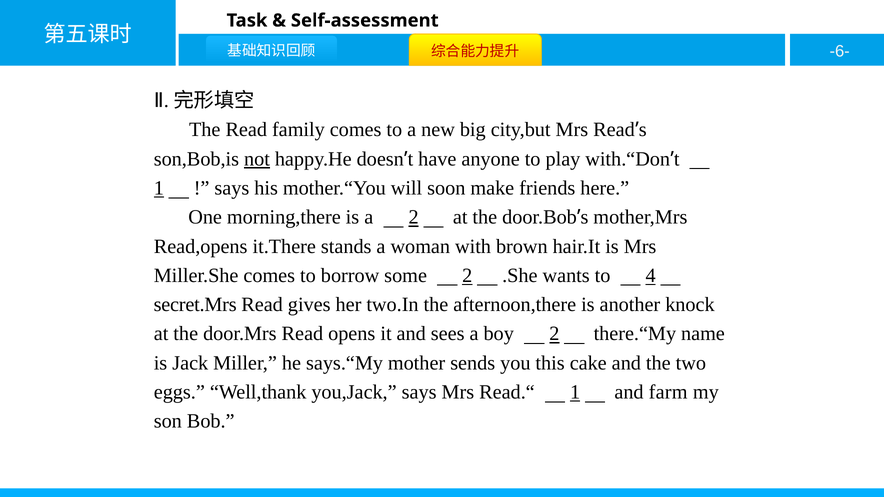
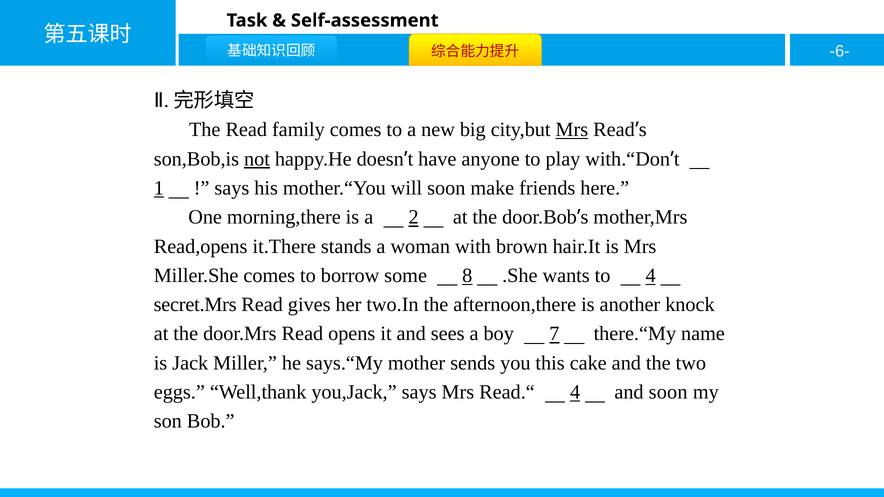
Mrs underline: none -> present (572, 130)
some 2: 2 -> 8 (467, 276)
boy 2: 2 -> 7 (554, 334)
Read.“ 1: 1 -> 4 (575, 392)
and farm: farm -> soon (668, 392)
